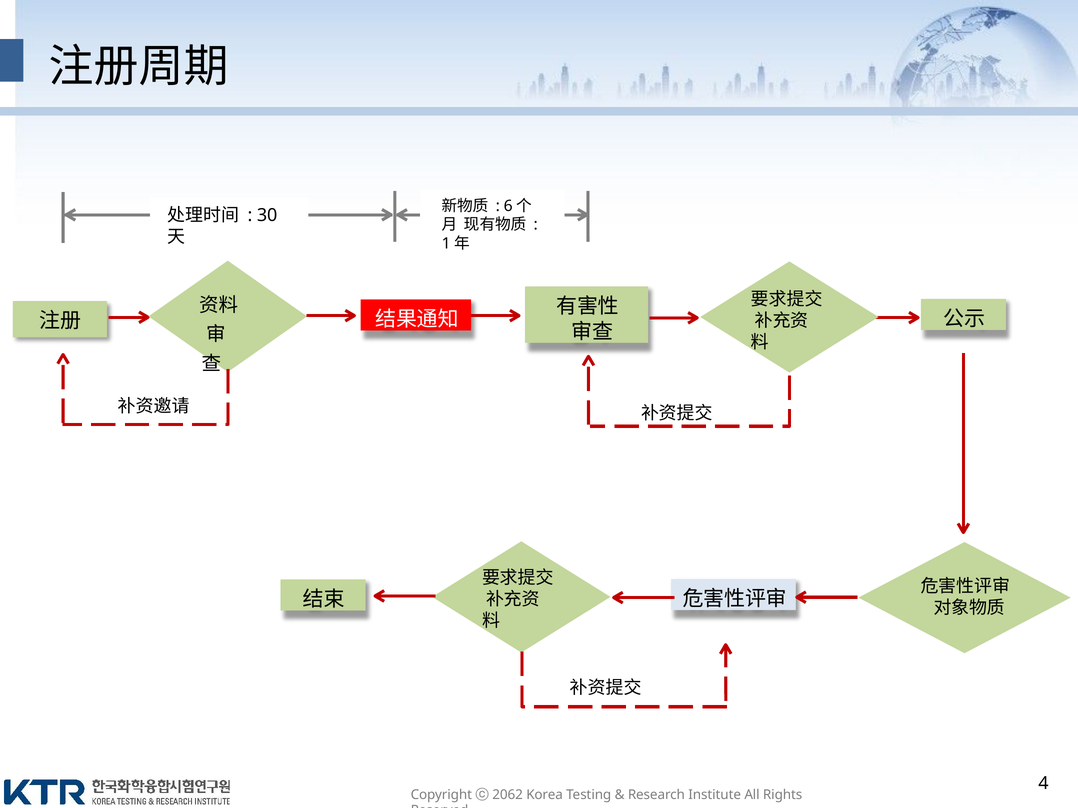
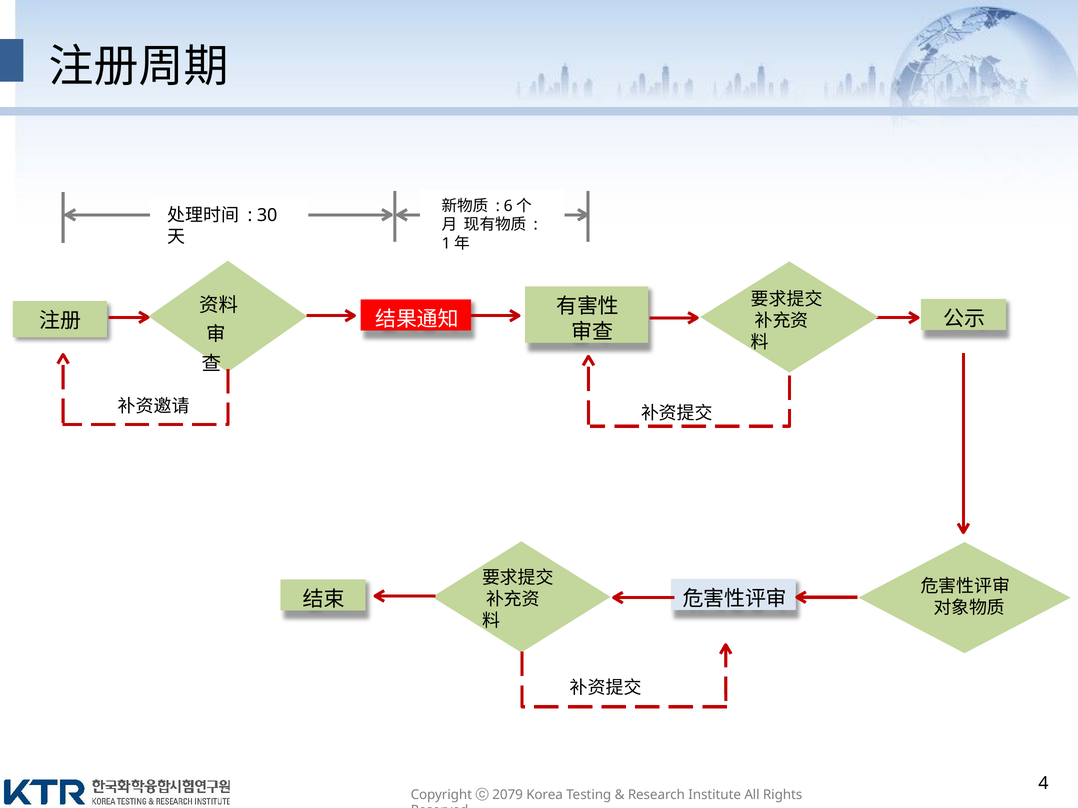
2062: 2062 -> 2079 (508, 795)
